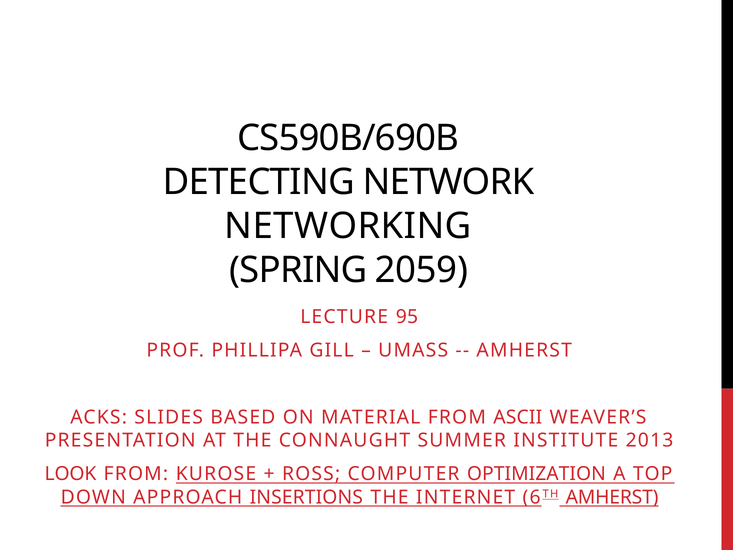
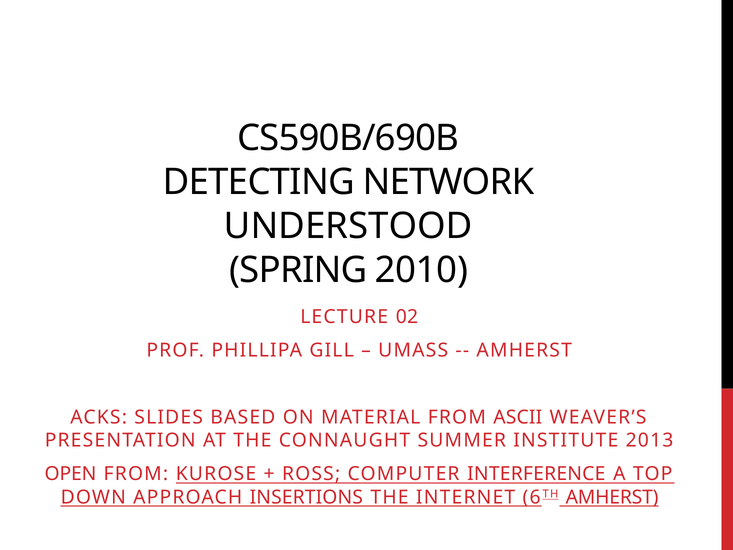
NETWORKING: NETWORKING -> UNDERSTOOD (348, 226)
2059: 2059 -> 2010 (421, 270)
95: 95 -> 02 (407, 317)
LOOK: LOOK -> OPEN (70, 474)
OPTIMIZATION: OPTIMIZATION -> INTERFERENCE (536, 474)
